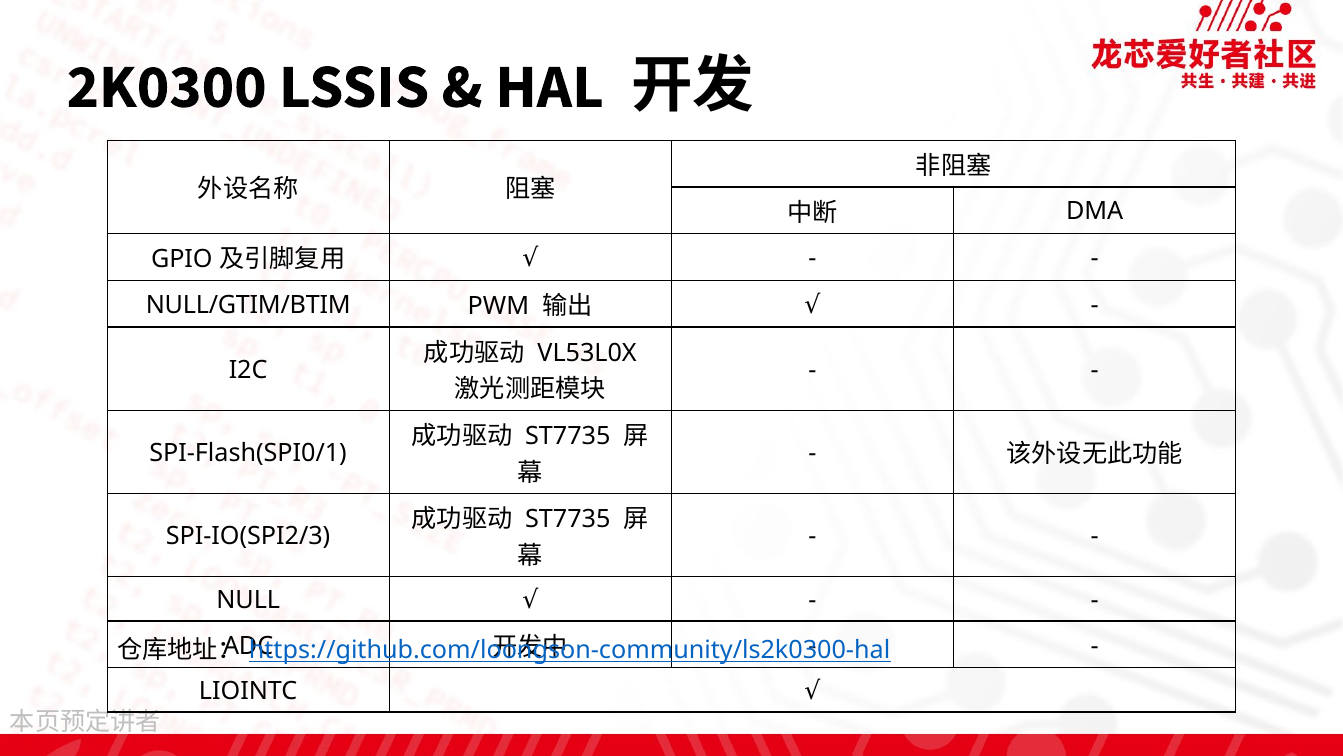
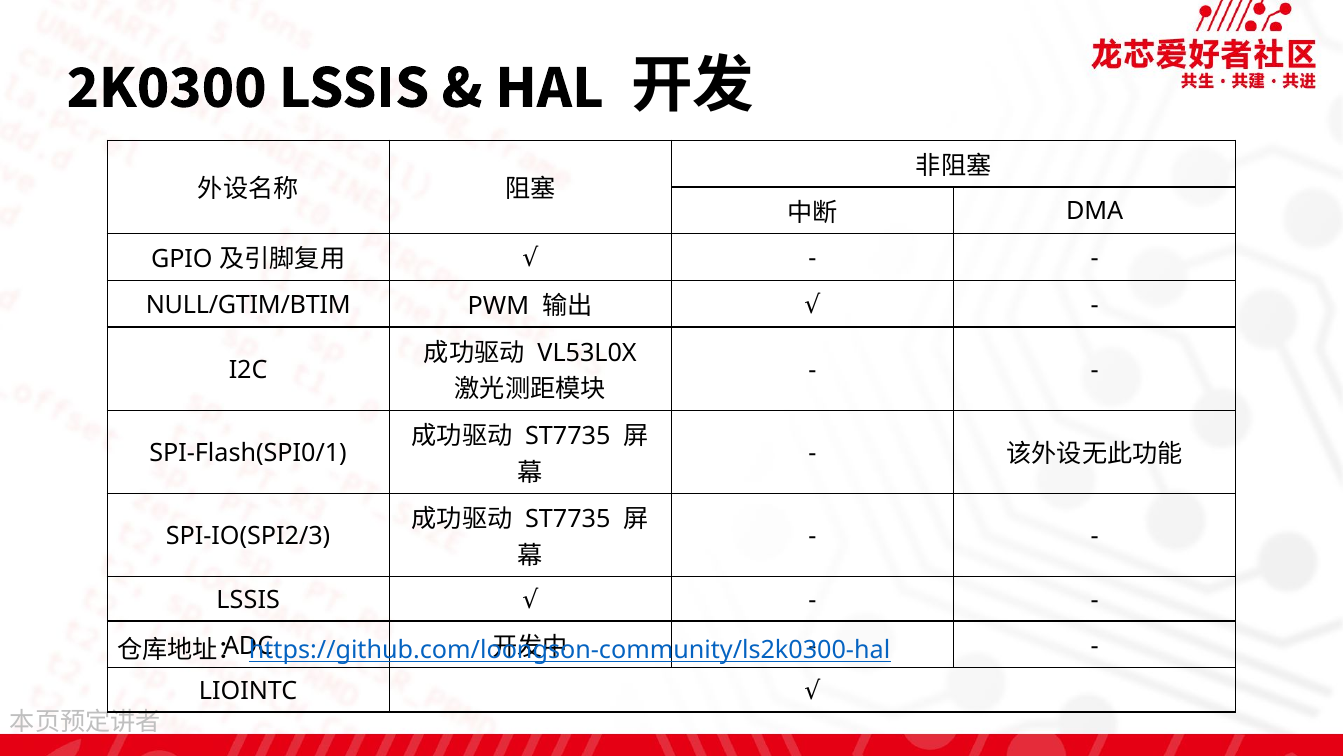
NULL: NULL -> LSSIS (248, 600)
